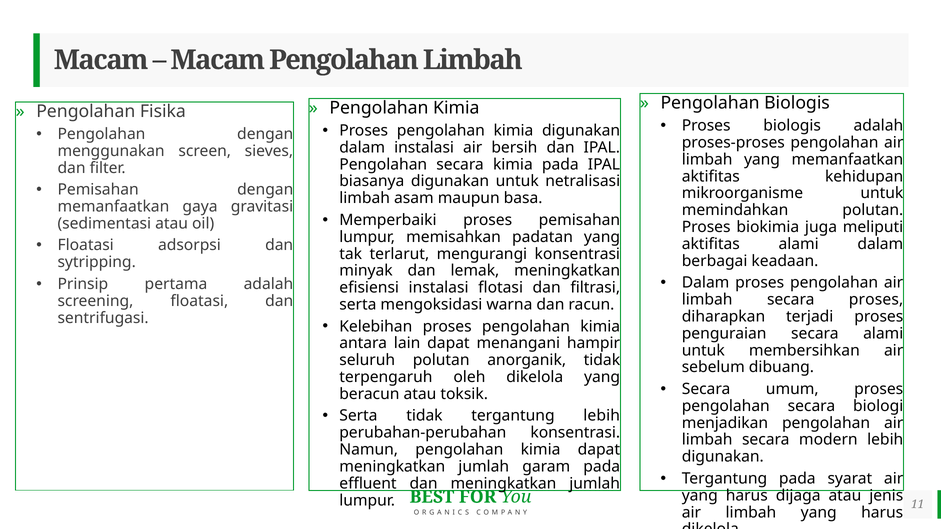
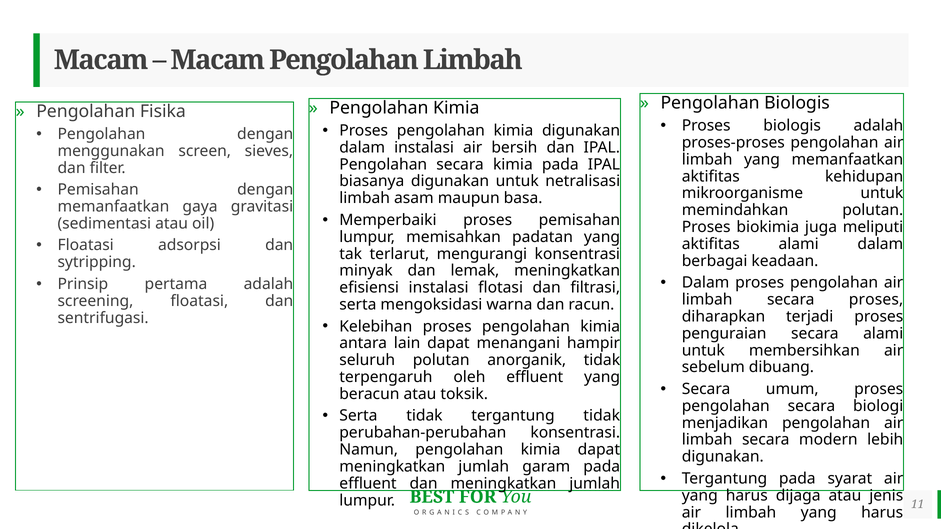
oleh dikelola: dikelola -> effluent (535, 377)
tergantung lebih: lebih -> tidak (602, 416)
